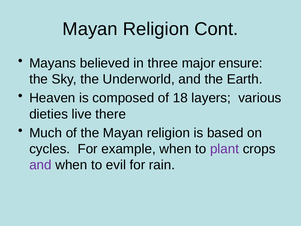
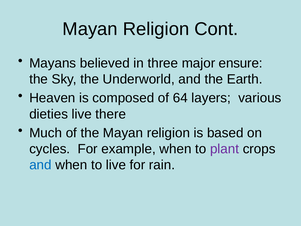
18: 18 -> 64 (180, 98)
and colour: purple -> blue (40, 165)
to evil: evil -> live (116, 165)
